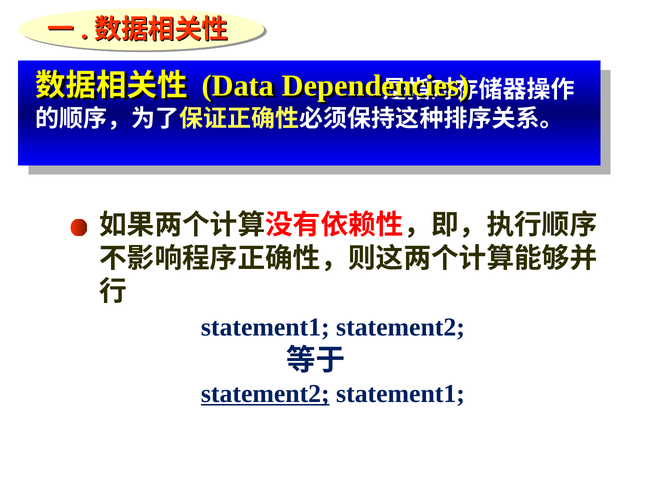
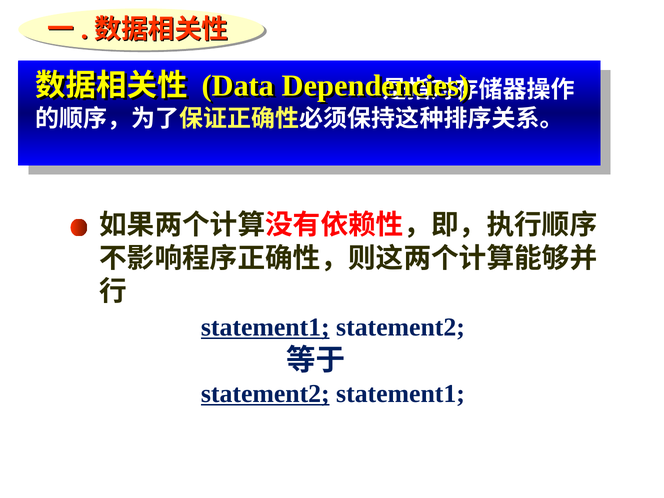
statement1 underline: none -> present (265, 327)
